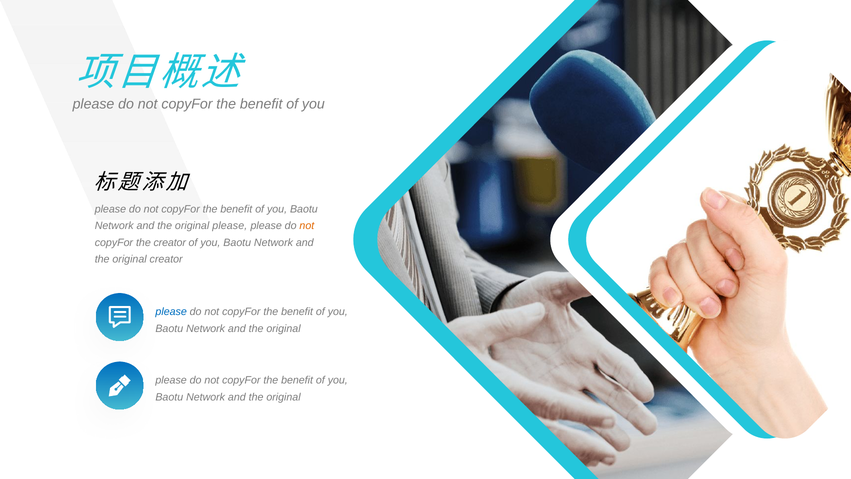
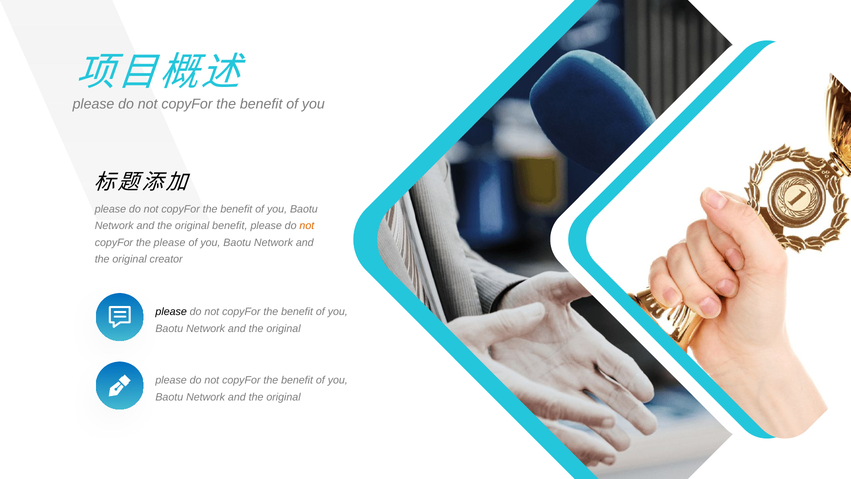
please: please -> benefit (230, 226)
the creator: creator -> please (170, 242)
please colour: blue -> black (171, 312)
